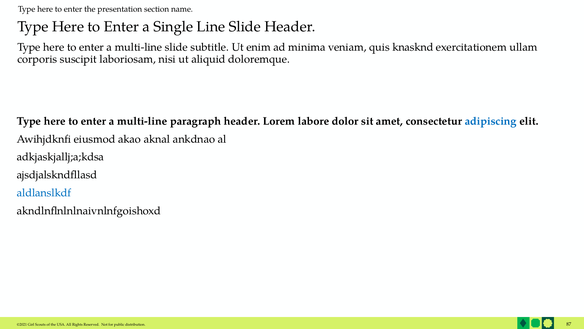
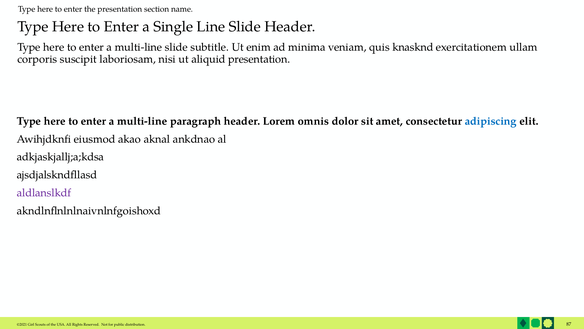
aliquid doloremque: doloremque -> presentation (259, 59)
labore: labore -> omnis (313, 121)
aldlanslkdf colour: blue -> purple (44, 193)
